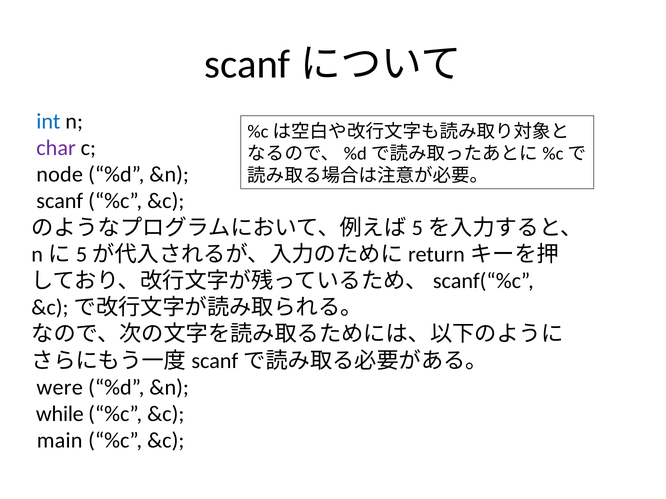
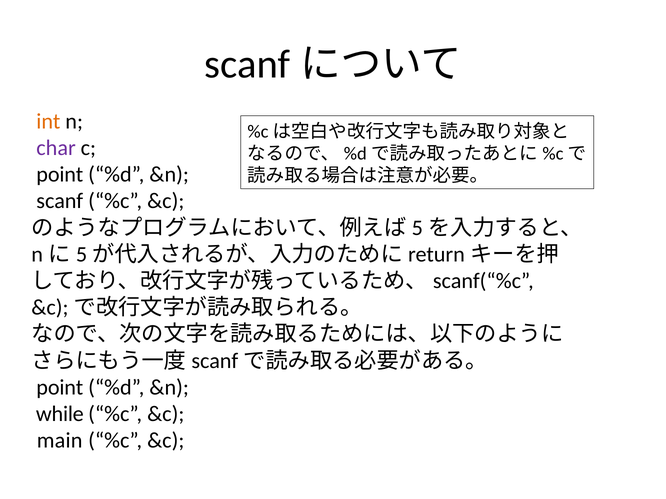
int colour: blue -> orange (48, 121)
node: node -> point (60, 175)
were: were -> point (60, 388)
